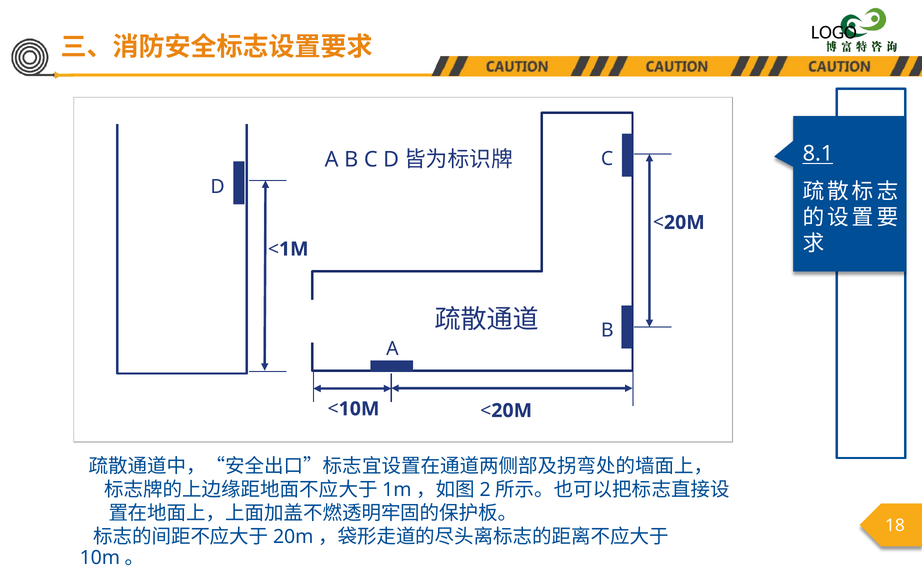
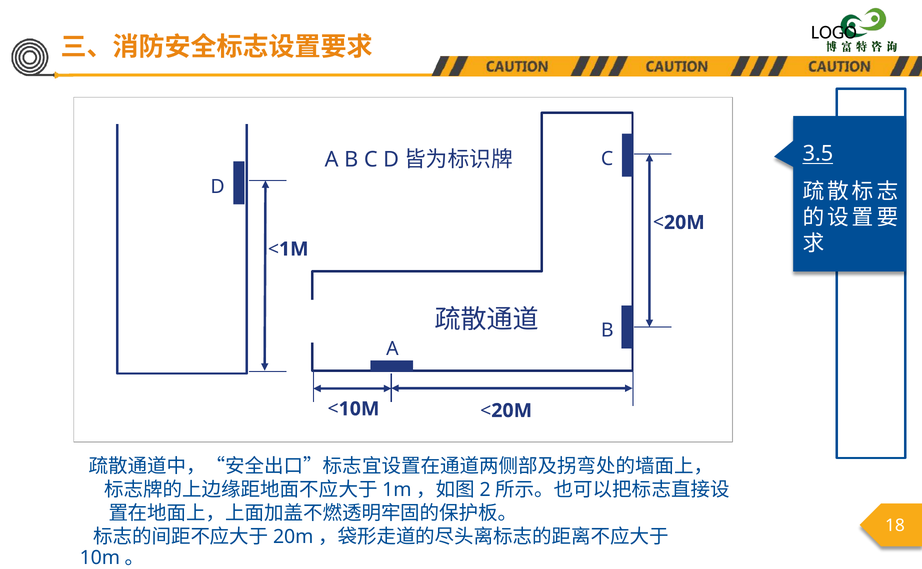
8.1: 8.1 -> 3.5 (818, 154)
